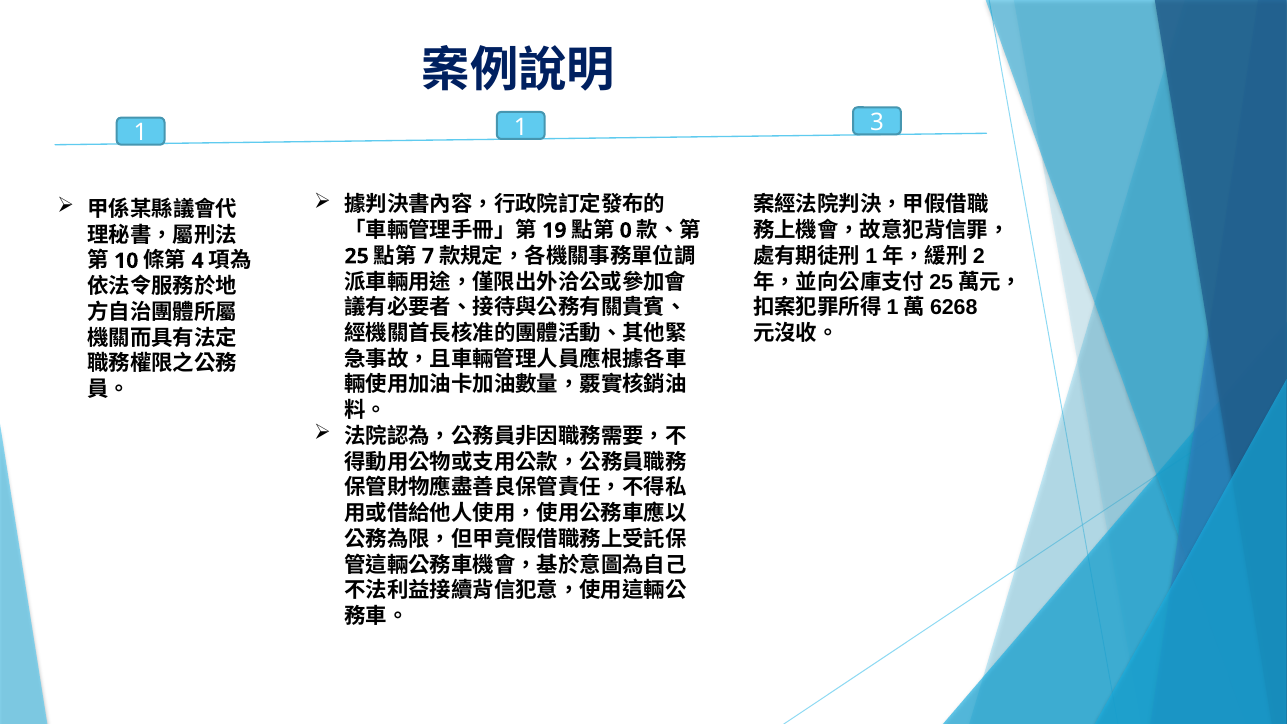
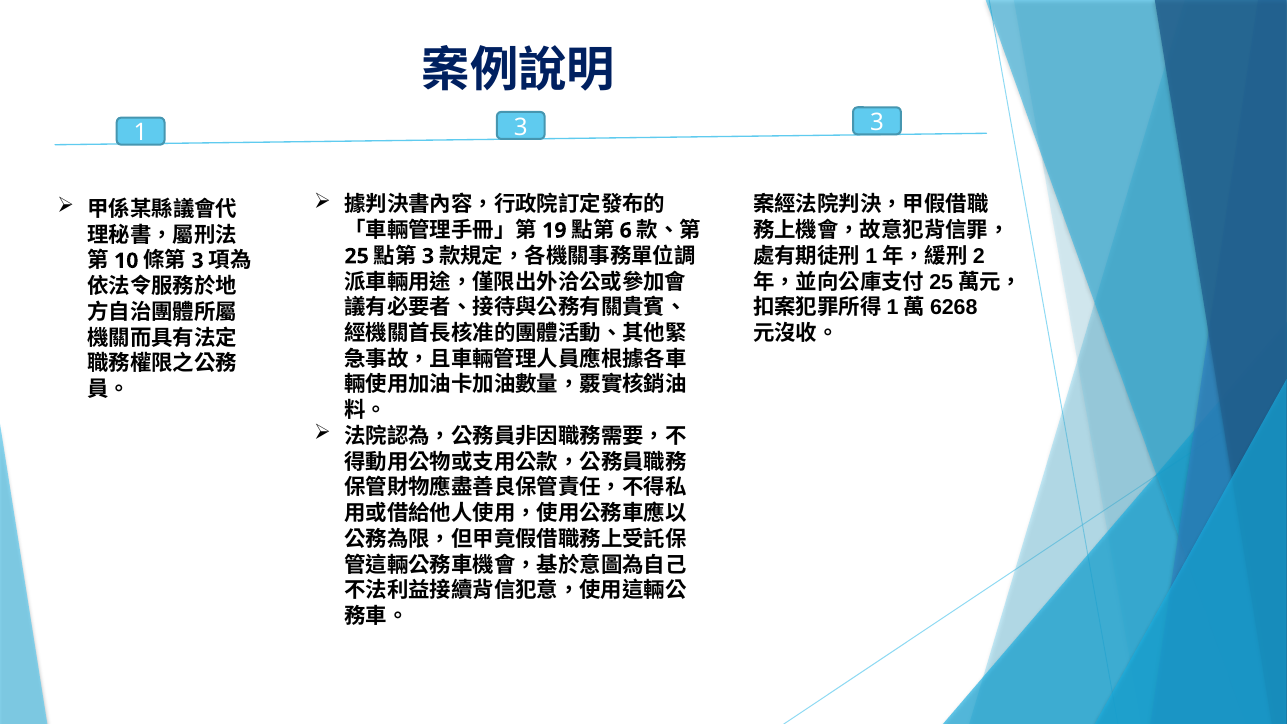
1 1: 1 -> 3 (521, 127)
0: 0 -> 6 (626, 230)
4: 4 -> 3 (198, 261)
7: 7 -> 3 (428, 256)
